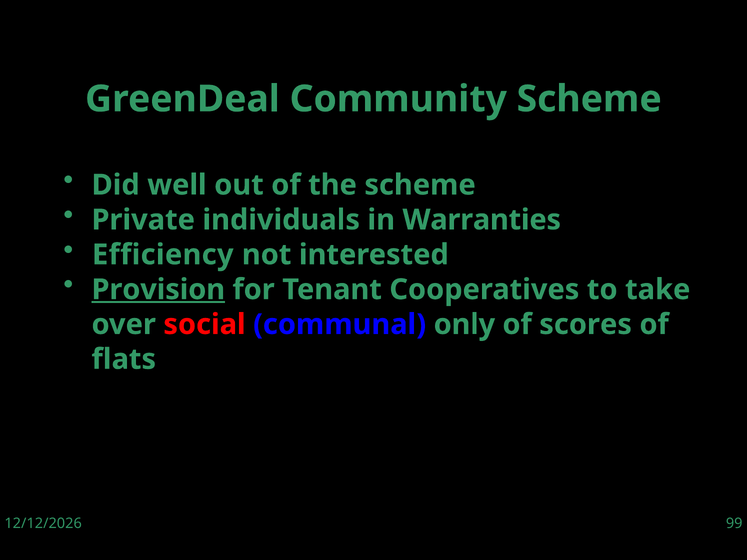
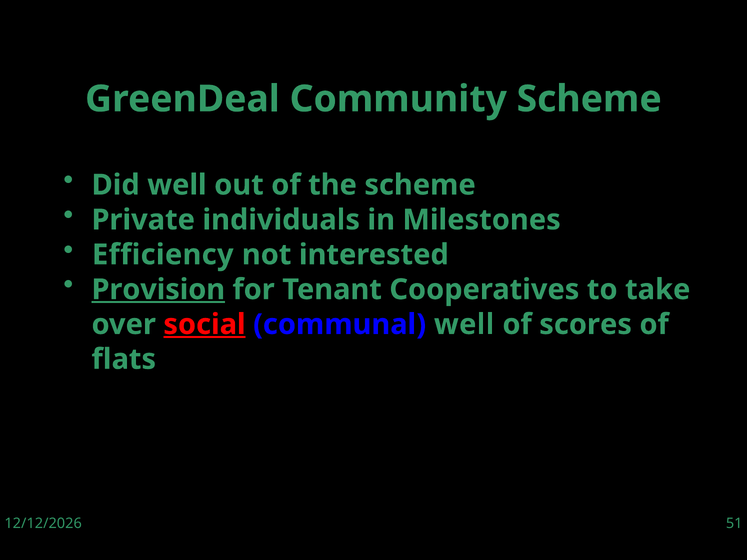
Warranties: Warranties -> Milestones (482, 220)
social underline: none -> present (205, 325)
communal only: only -> well (464, 325)
99: 99 -> 51 (734, 524)
